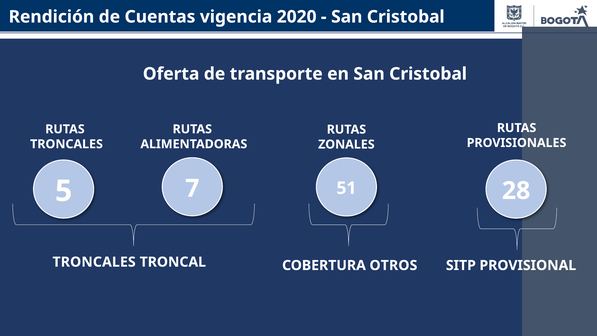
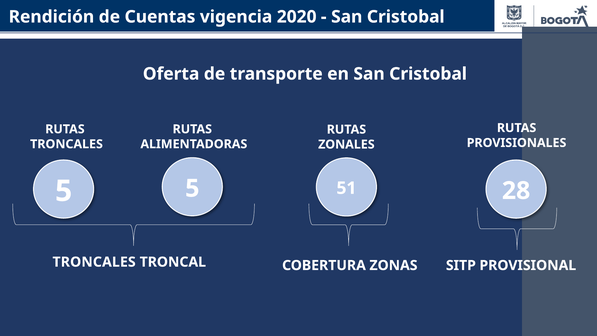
5 7: 7 -> 5 (192, 188)
OTROS: OTROS -> ZONAS (393, 265)
